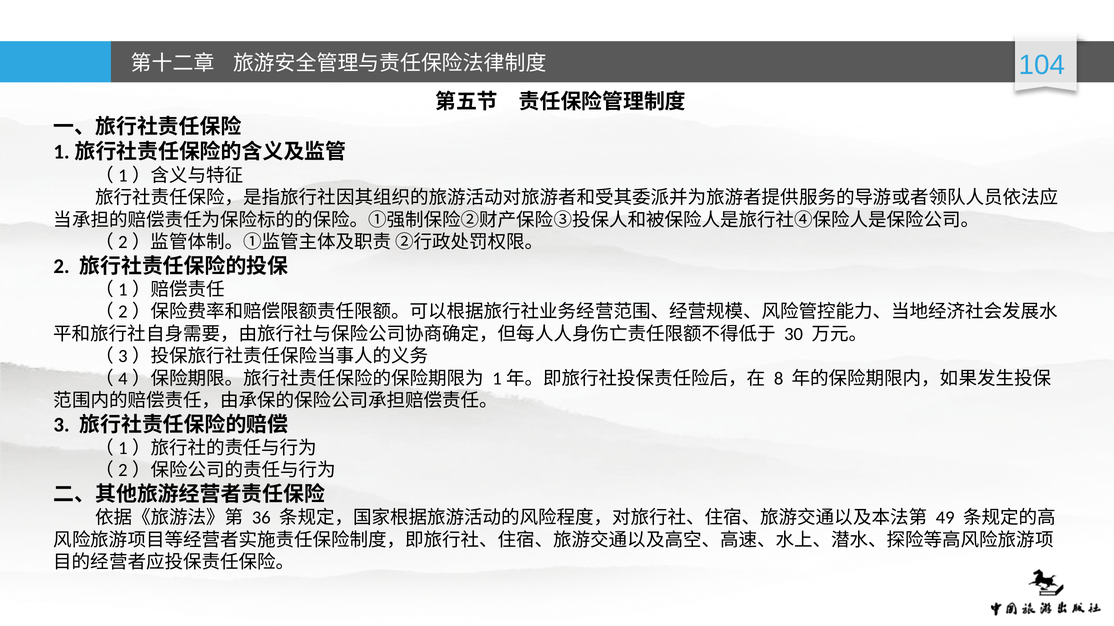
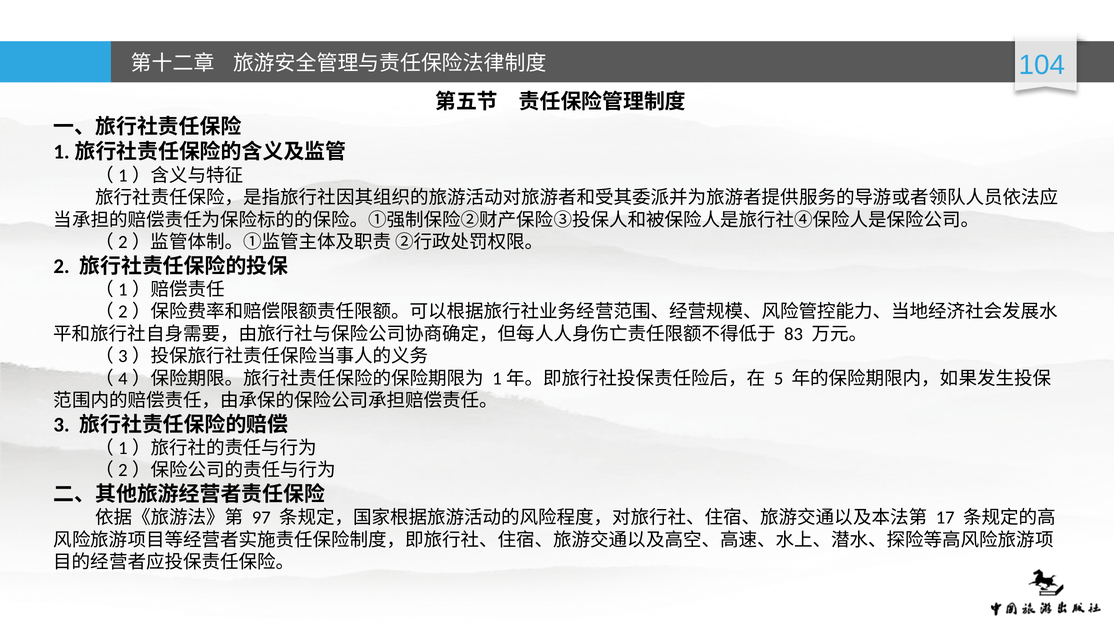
30: 30 -> 83 (794, 334)
8: 8 -> 5 (779, 379)
36: 36 -> 97 (261, 518)
49: 49 -> 17 (945, 518)
